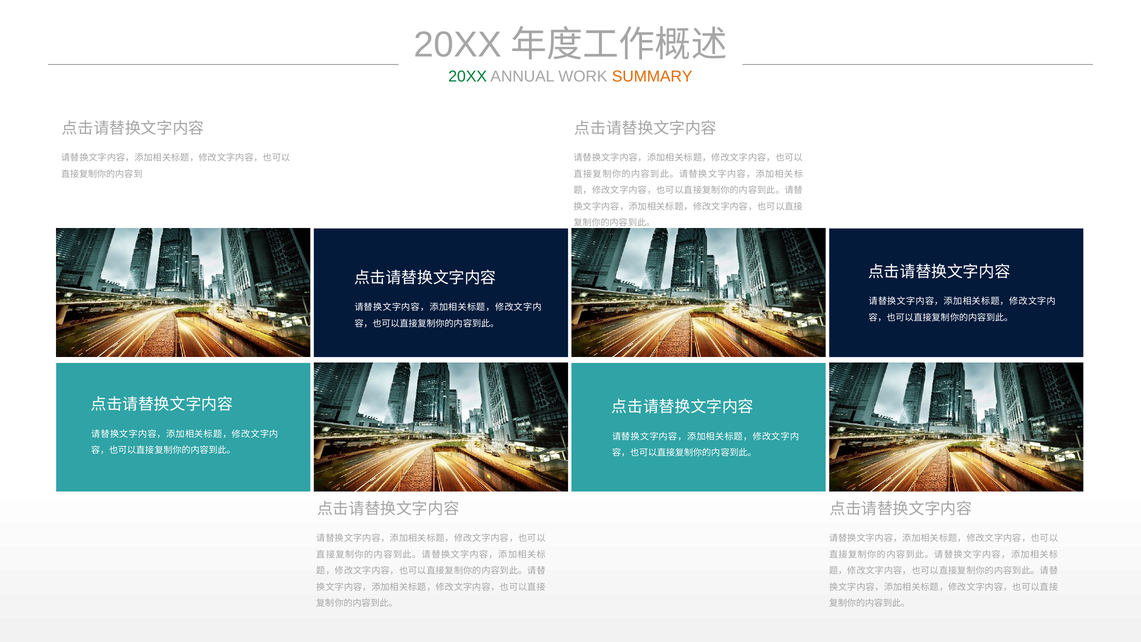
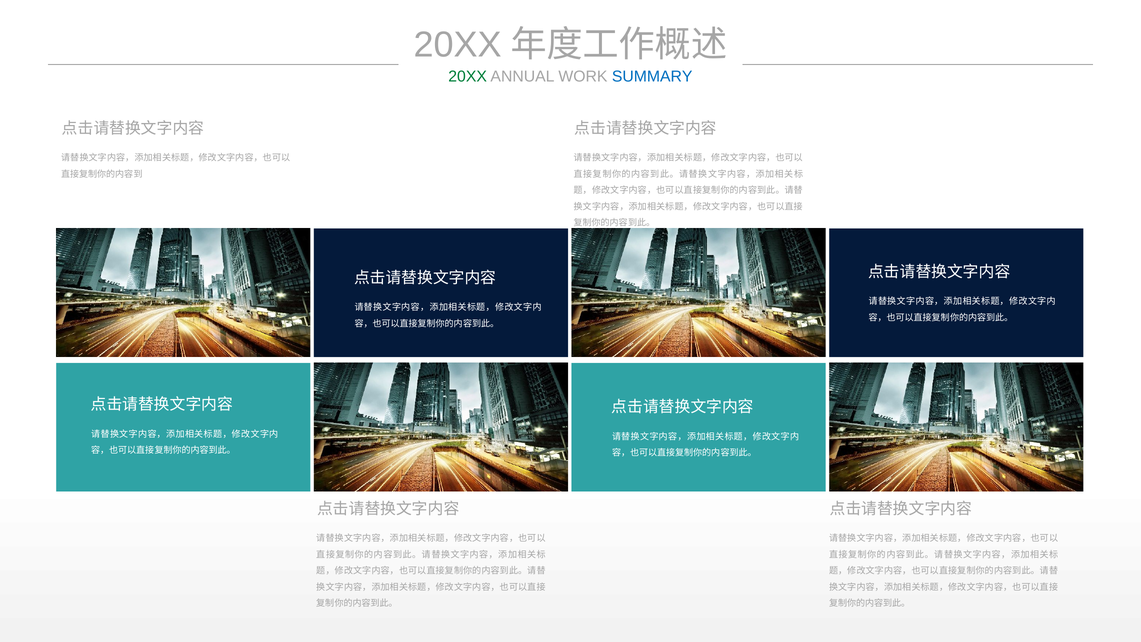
SUMMARY colour: orange -> blue (652, 77)
